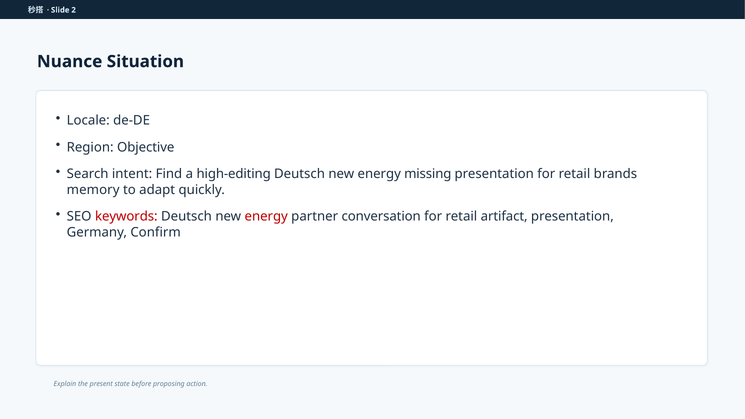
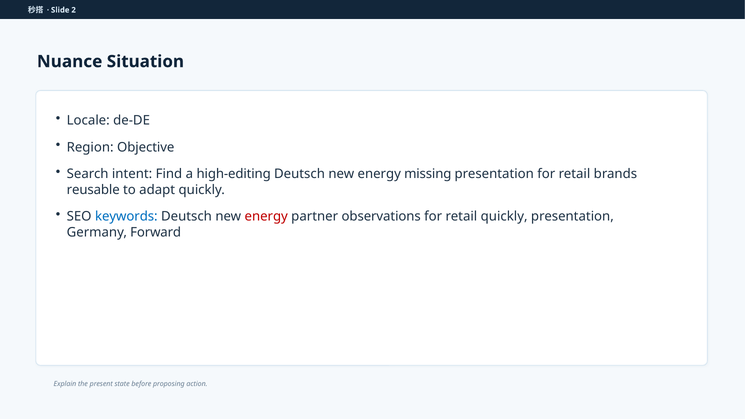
memory: memory -> reusable (93, 190)
keywords colour: red -> blue (126, 217)
conversation: conversation -> observations (381, 217)
retail artifact: artifact -> quickly (504, 217)
Confirm: Confirm -> Forward (156, 232)
